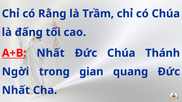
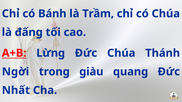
Rằng: Rằng -> Bánh (52, 14)
A+B Nhất: Nhất -> Lừng (51, 53)
gian: gian -> giàu (91, 72)
